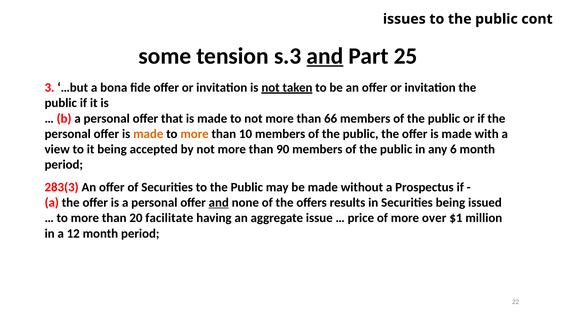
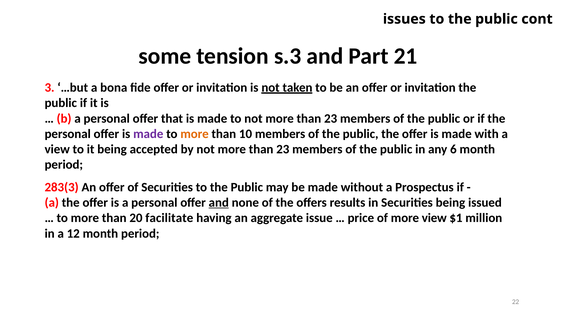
and underline: present -> none (325, 56)
25: 25 -> 21 (406, 56)
66: 66 -> 23 (331, 118)
made colour: orange -> purple (148, 134)
90: 90 -> 23 (283, 149)
more over: over -> view (434, 218)
